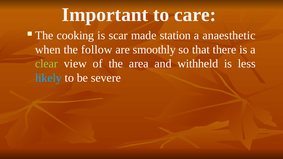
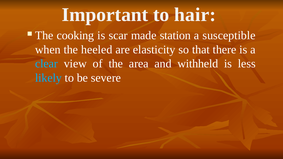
care: care -> hair (195, 15)
anaesthetic: anaesthetic -> susceptible (229, 35)
follow: follow -> heeled (97, 50)
smoothly: smoothly -> elasticity (154, 50)
clear colour: light green -> light blue (46, 64)
